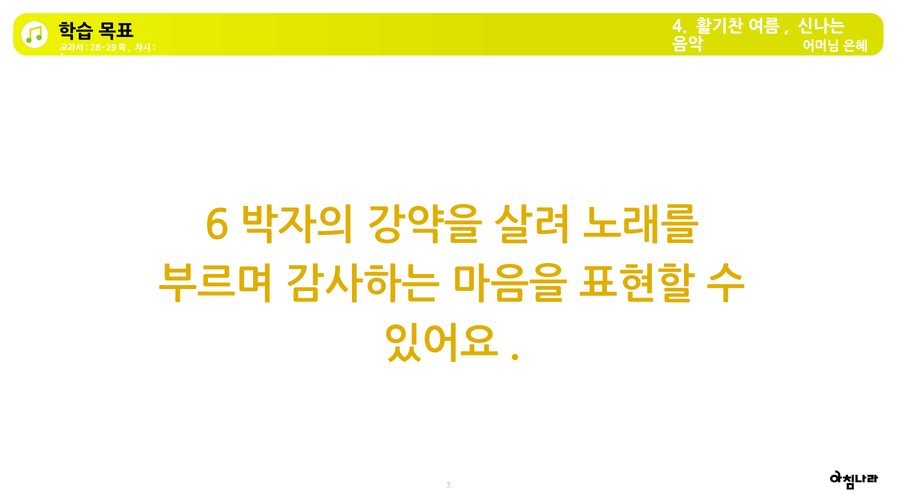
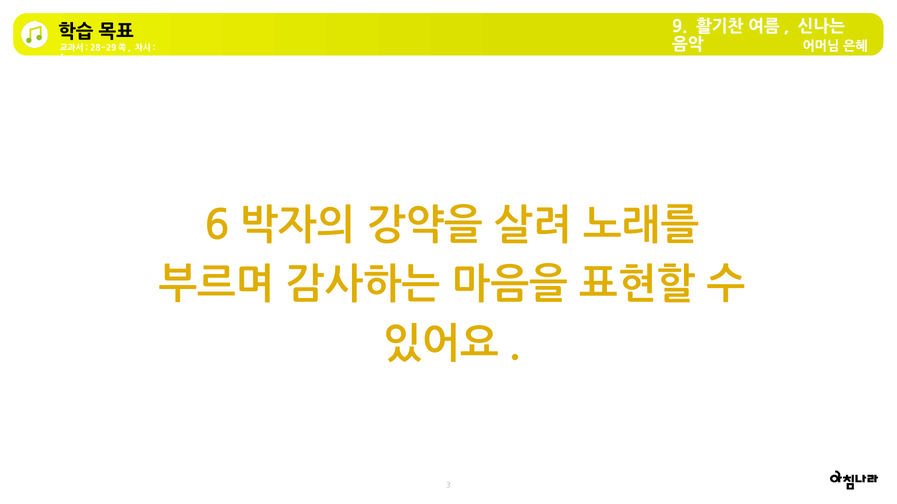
4: 4 -> 9 (680, 27)
